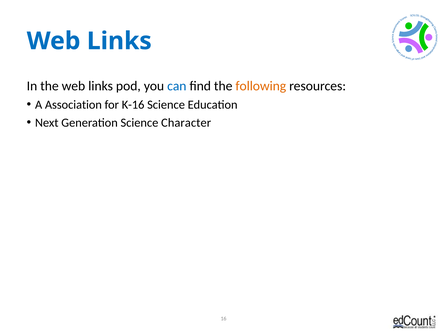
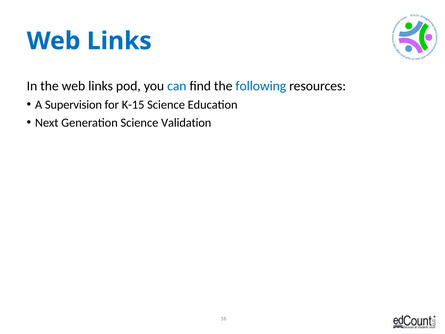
following colour: orange -> blue (261, 86)
Association: Association -> Supervision (73, 105)
K-16: K-16 -> K-15 (133, 105)
Character: Character -> Validation (186, 123)
